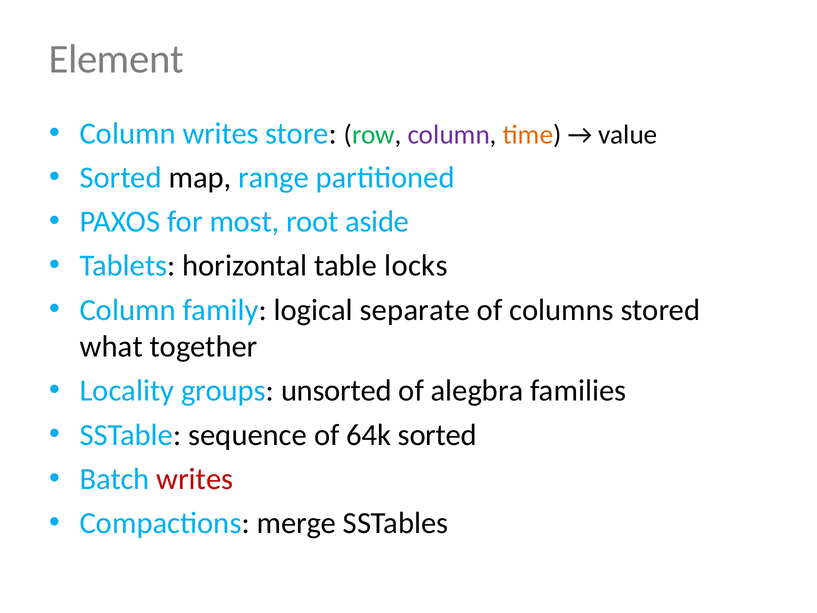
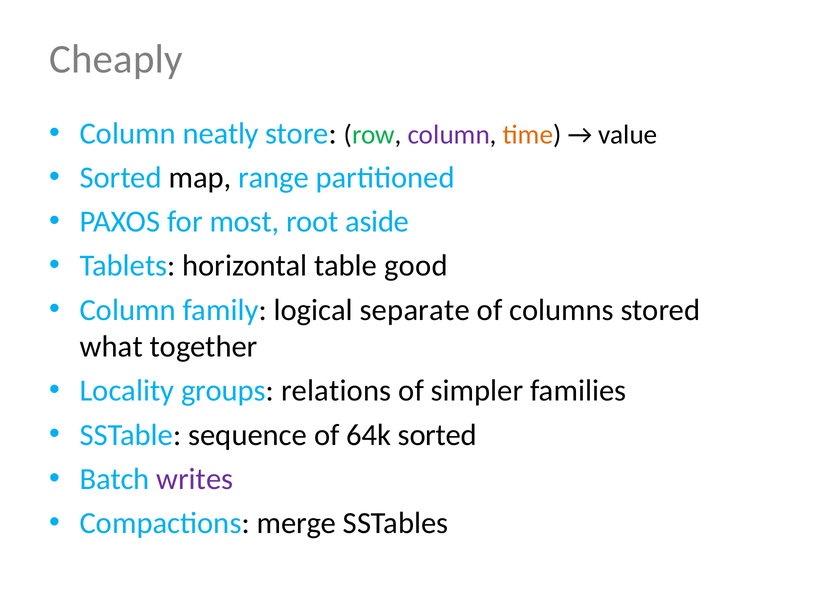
Element: Element -> Cheaply (116, 59)
Column writes: writes -> neatly (221, 134)
locks: locks -> good (416, 266)
unsorted: unsorted -> relations (336, 391)
alegbra: alegbra -> simpler (477, 391)
writes colour: red -> purple (195, 479)
